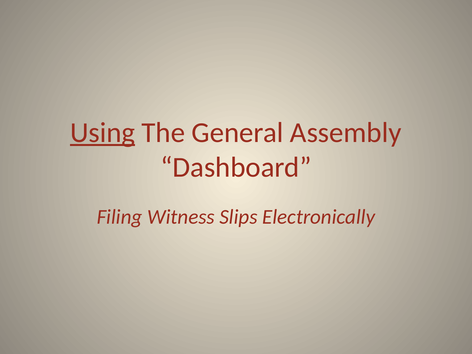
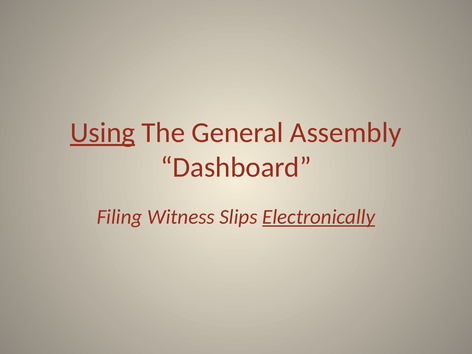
Electronically underline: none -> present (319, 217)
